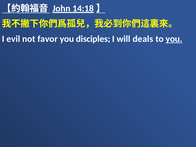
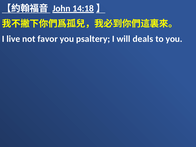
evil: evil -> live (13, 39)
disciples: disciples -> psaltery (93, 39)
you underline: present -> none (174, 39)
